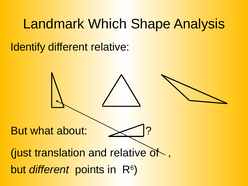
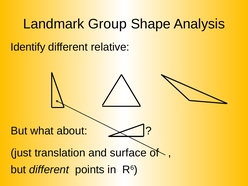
Which: Which -> Group (107, 24)
and relative: relative -> surface (128, 153)
